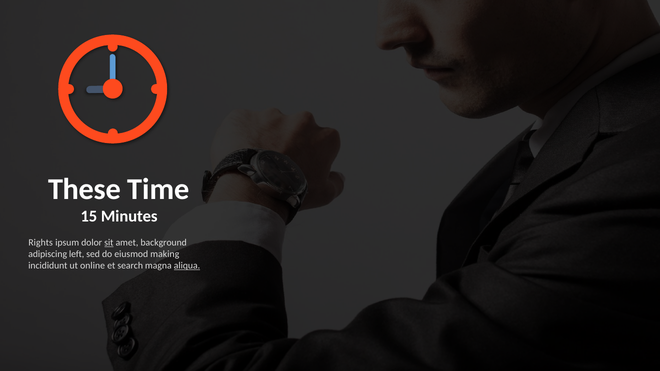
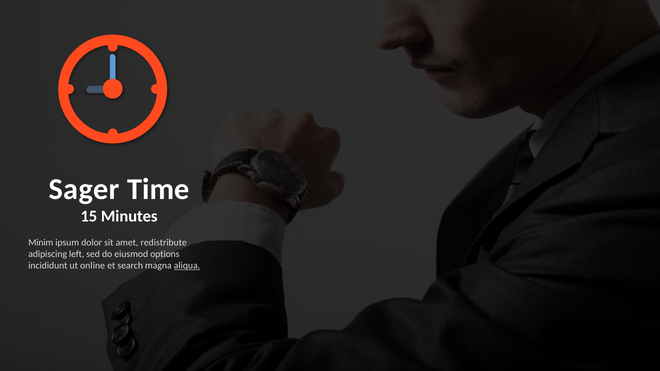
These: These -> Sager (84, 190)
Rights: Rights -> Minim (41, 243)
sit underline: present -> none (109, 243)
background: background -> redistribute (164, 243)
making: making -> options (165, 254)
